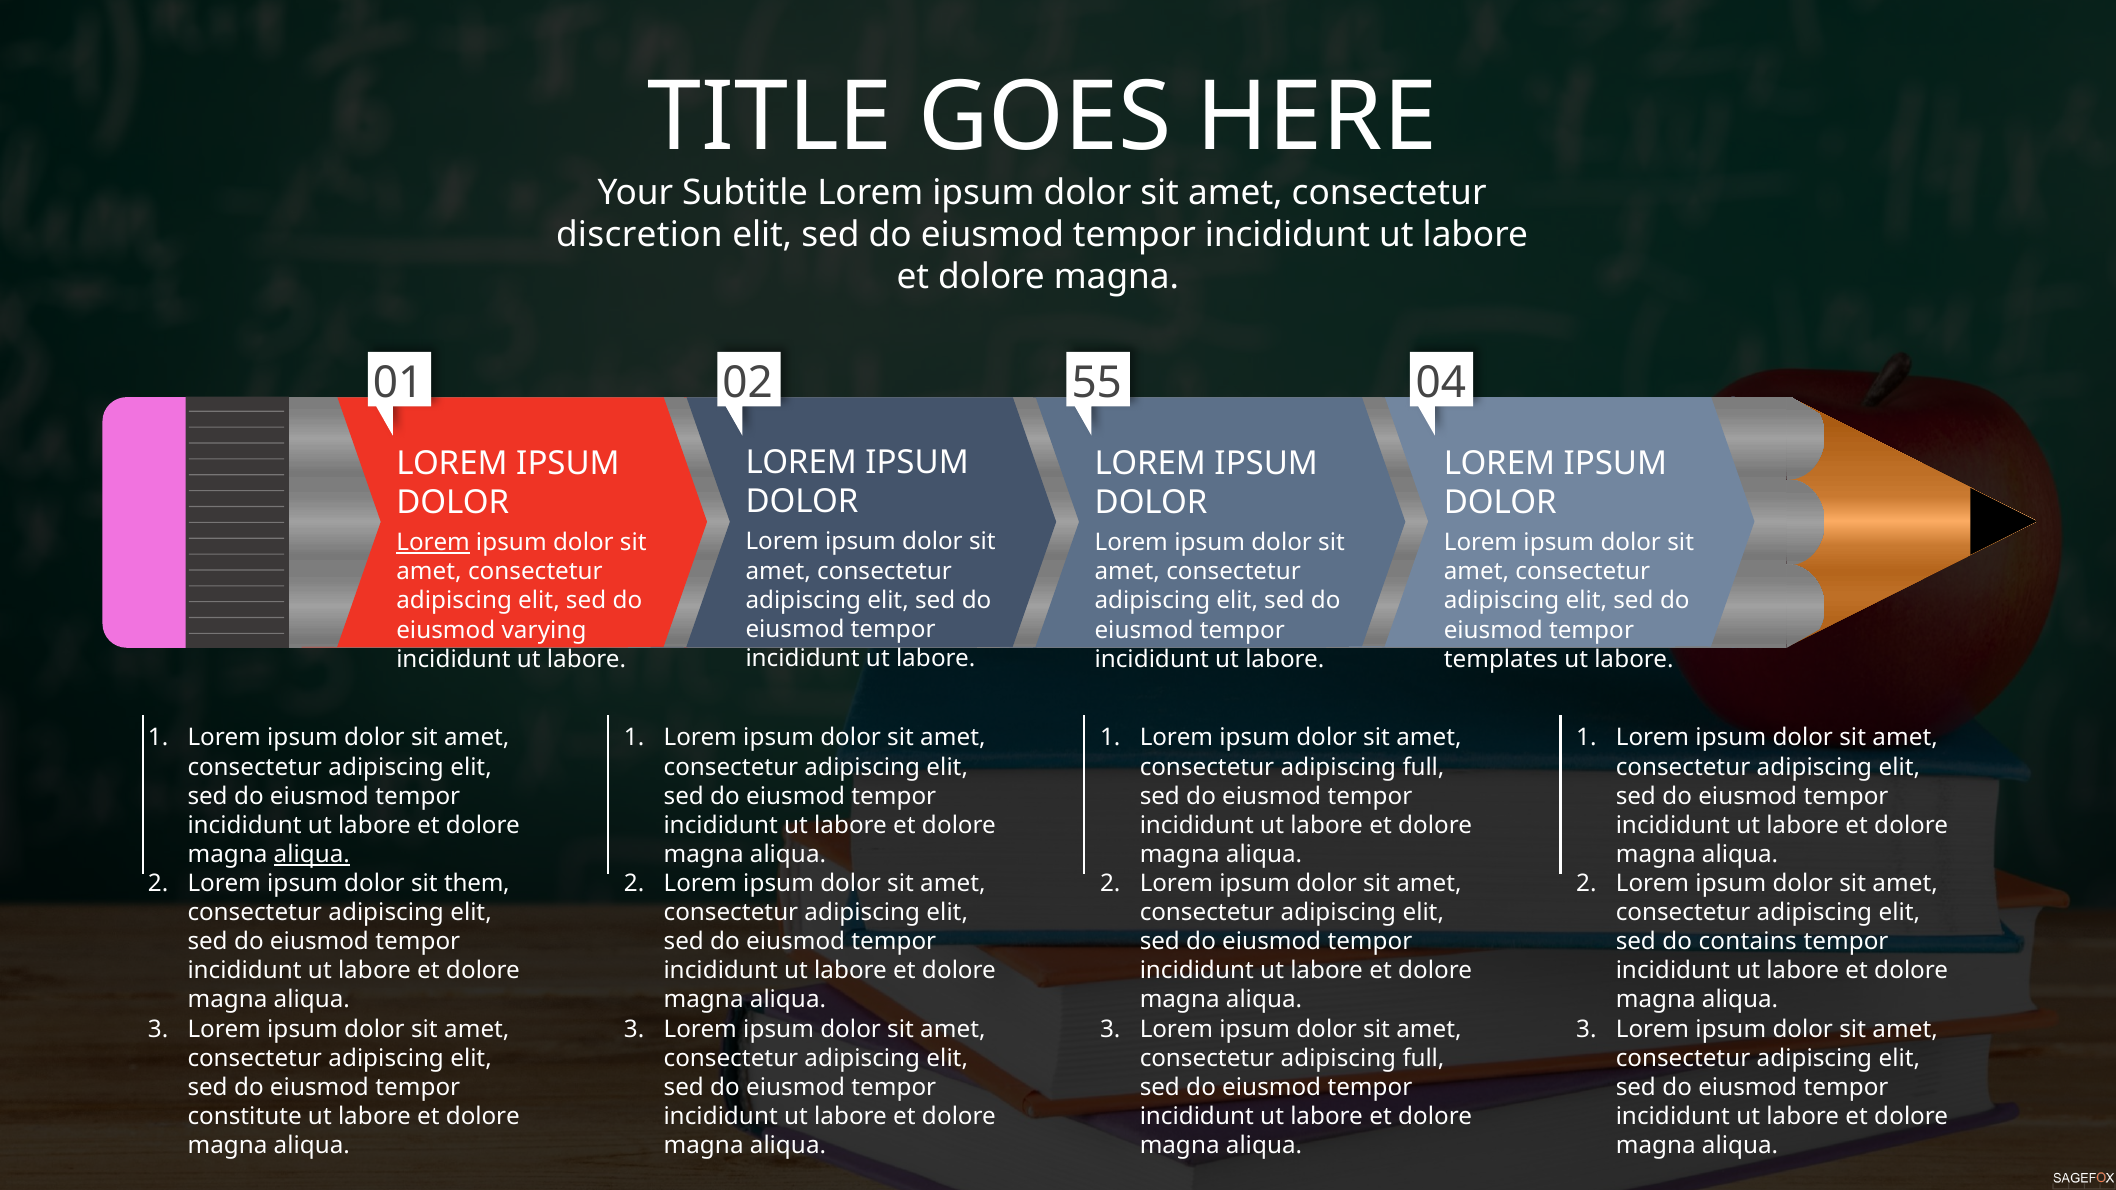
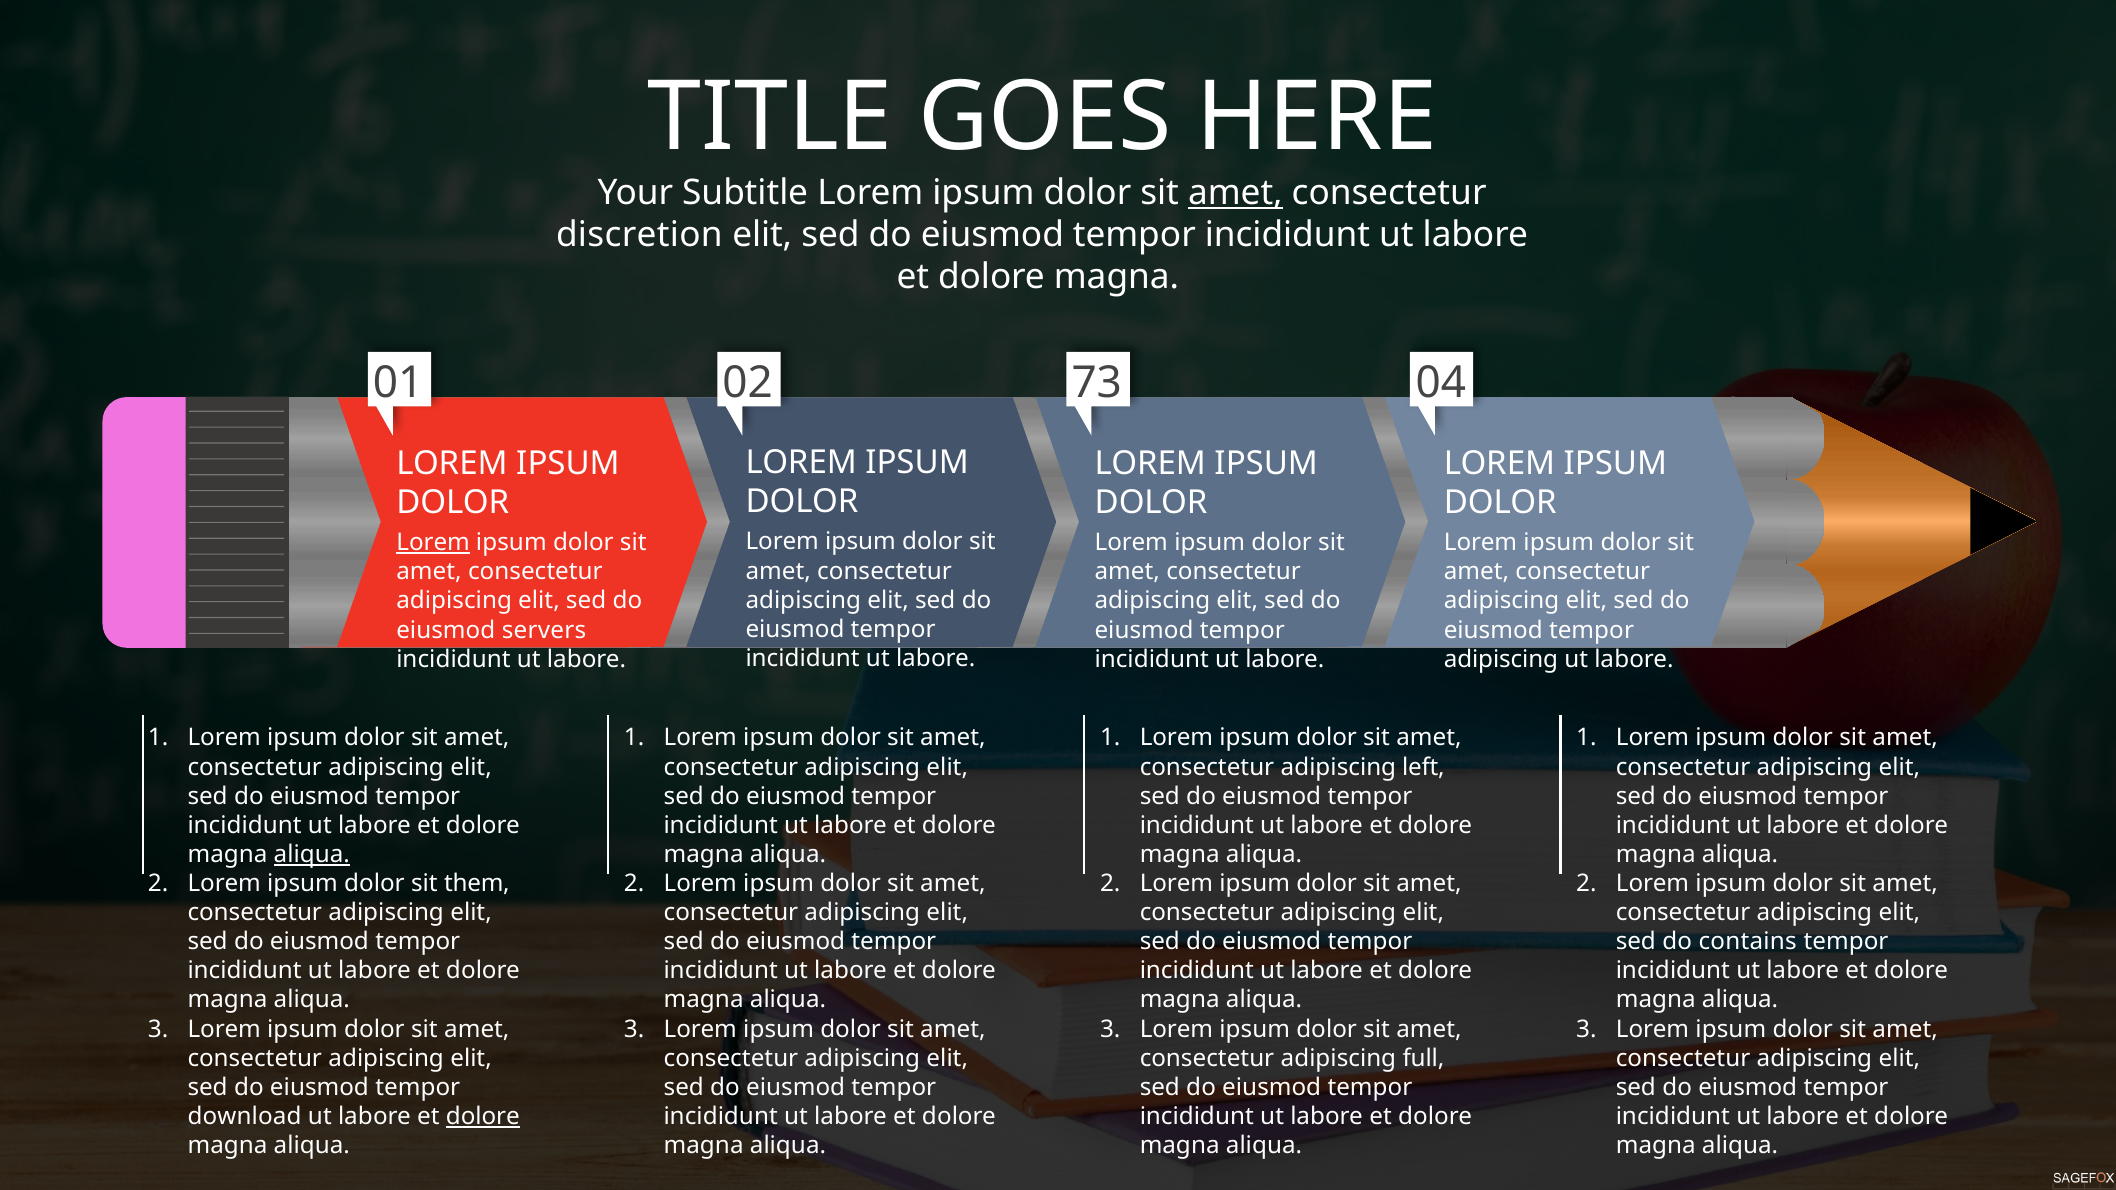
amet underline: none -> present (1235, 193)
55: 55 -> 73 (1097, 383)
varying: varying -> servers (544, 630)
templates: templates -> adipiscing (1501, 659)
full: full -> left (1423, 767)
constitute: constitute -> download (245, 1117)
dolore underline: none -> present (483, 1117)
